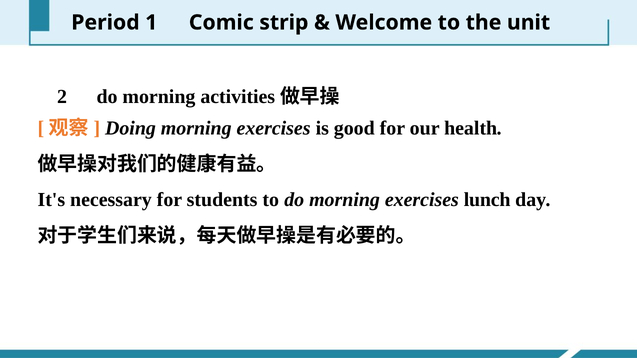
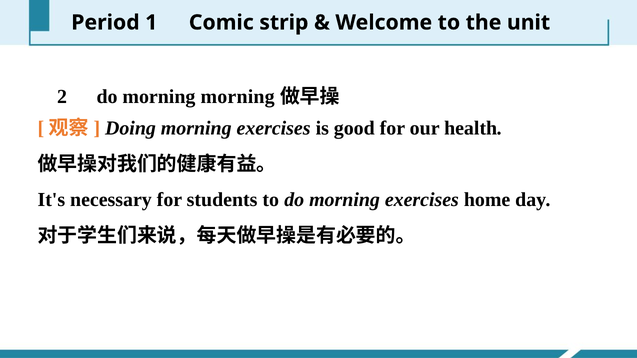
morning activities: activities -> morning (238, 97)
lunch: lunch -> home (487, 200)
